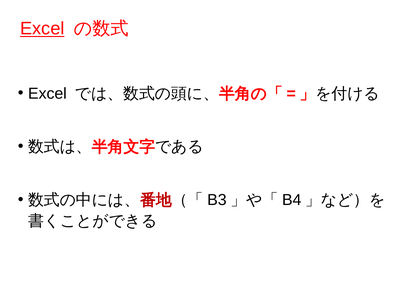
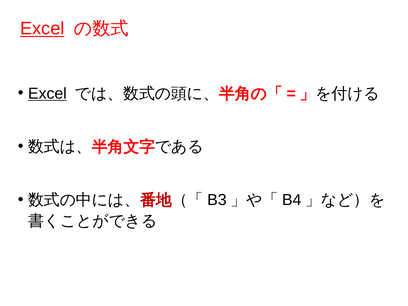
Excel underline: none -> present (47, 94)
